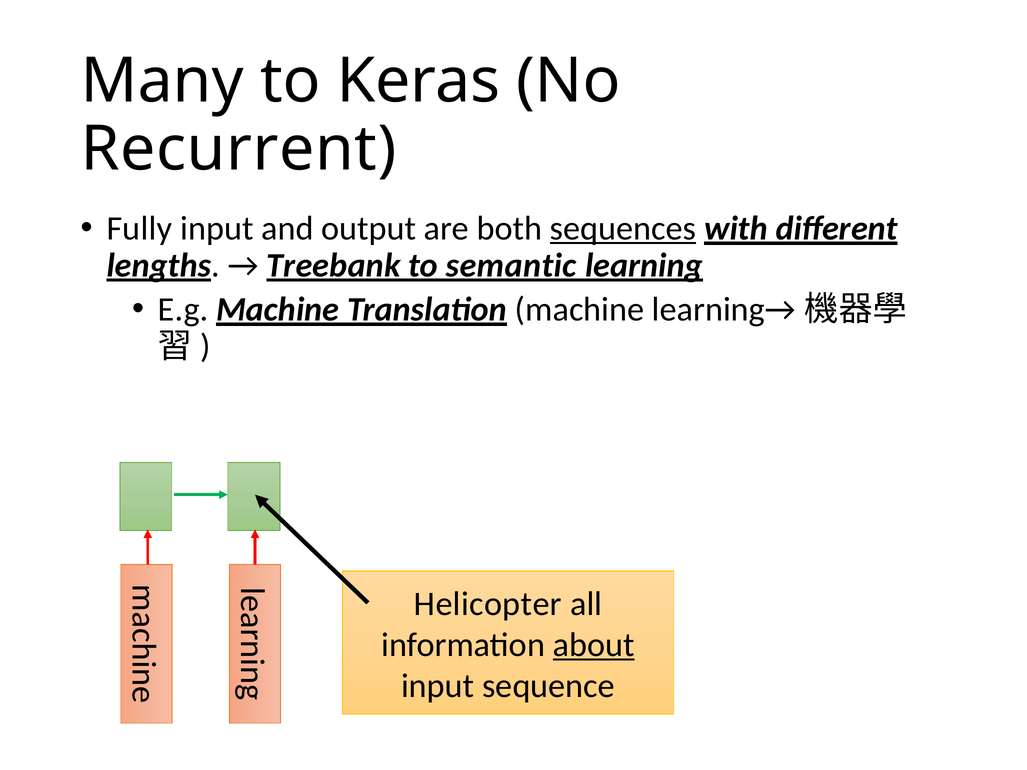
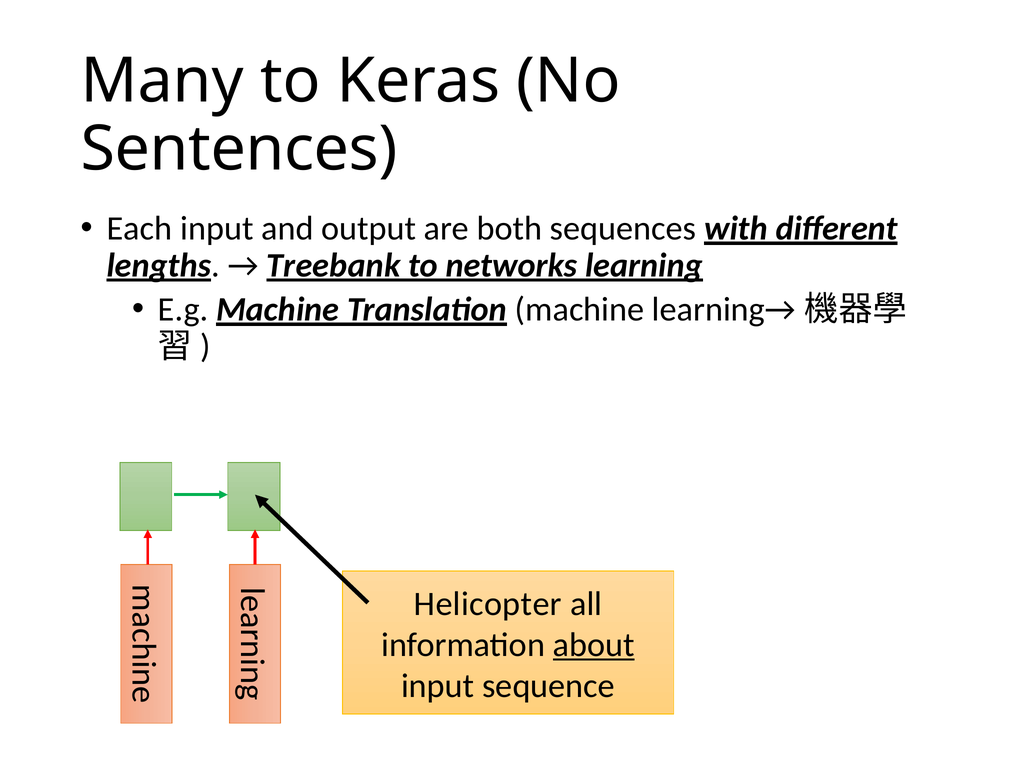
Recurrent: Recurrent -> Sentences (239, 149)
Fully: Fully -> Each (139, 228)
sequences underline: present -> none (623, 228)
semantic: semantic -> networks (511, 265)
